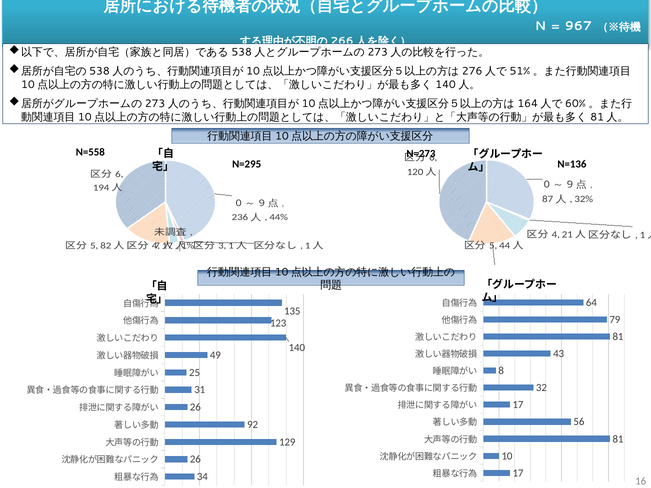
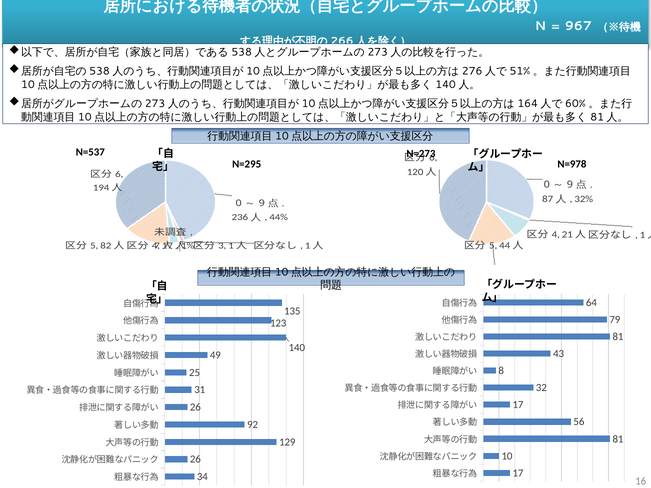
N=558: N=558 -> N=537 (90, 152)
N=136: N=136 -> N=978 (572, 164)
